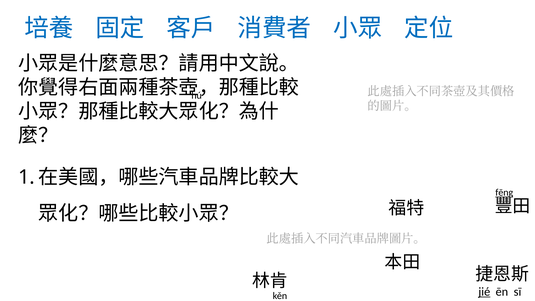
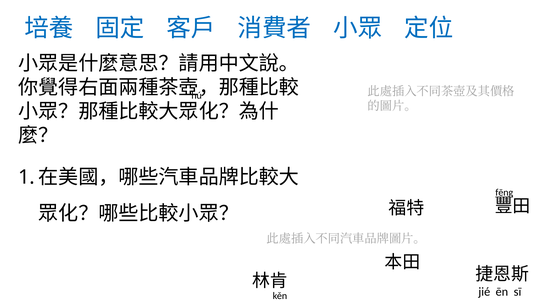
jié underline: present -> none (484, 292)
